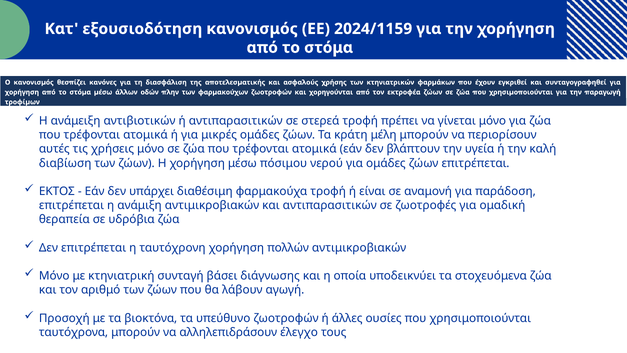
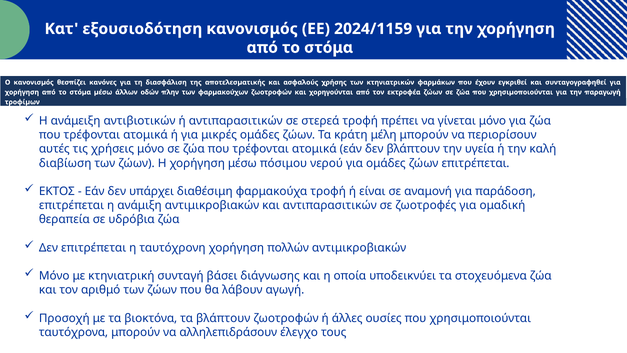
τα υπεύθυνο: υπεύθυνο -> βλάπτουν (223, 319)
